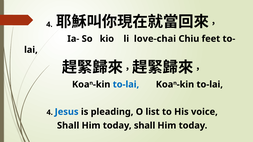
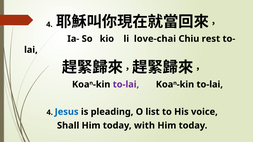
feet: feet -> rest (211, 39)
to-lai colour: blue -> purple (126, 85)
today shall: shall -> with (144, 126)
